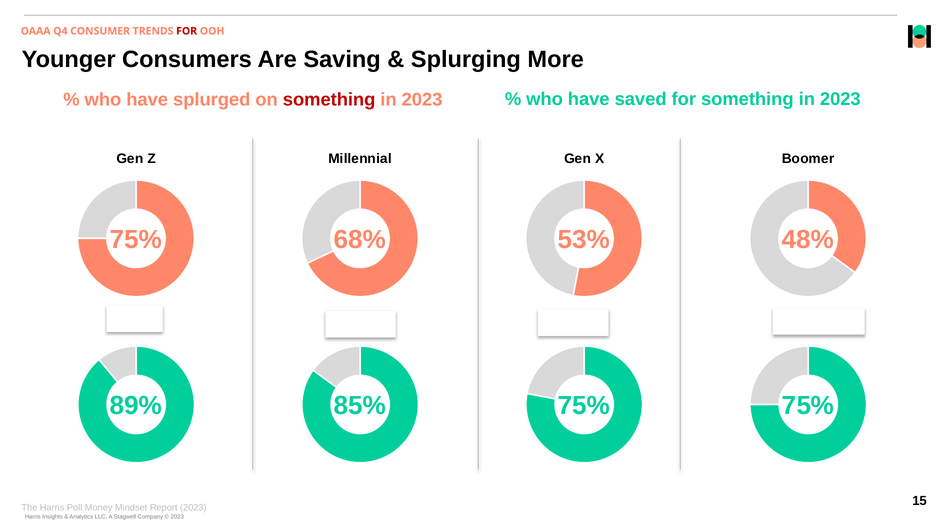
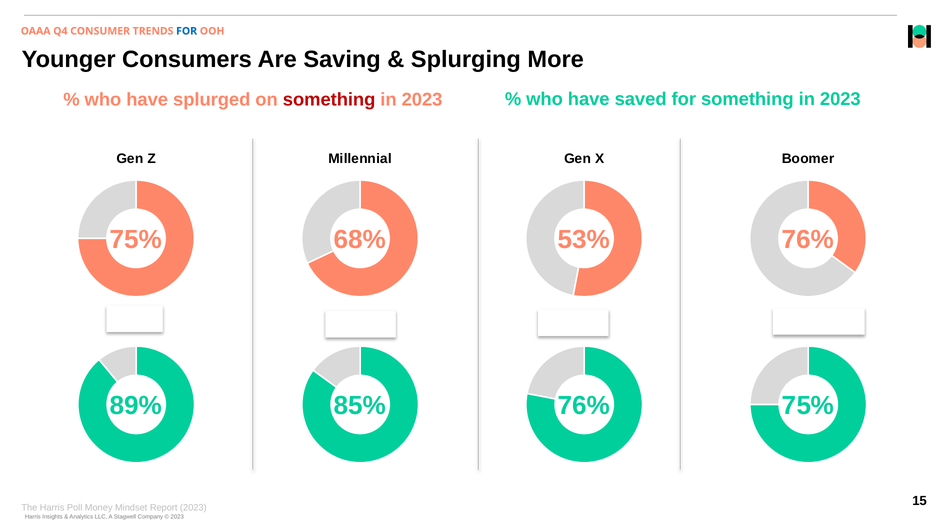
FOR colour: red -> blue (187, 31)
48%: 48% -> 76% (808, 240)
75%: 75% -> 76% (584, 406)
